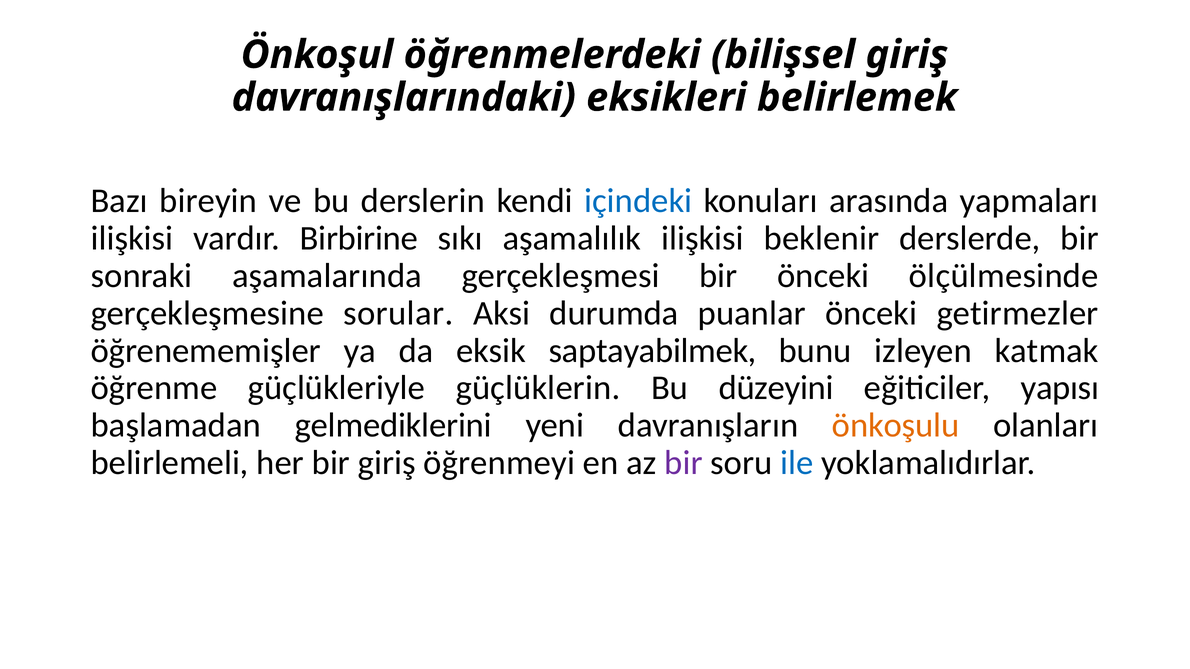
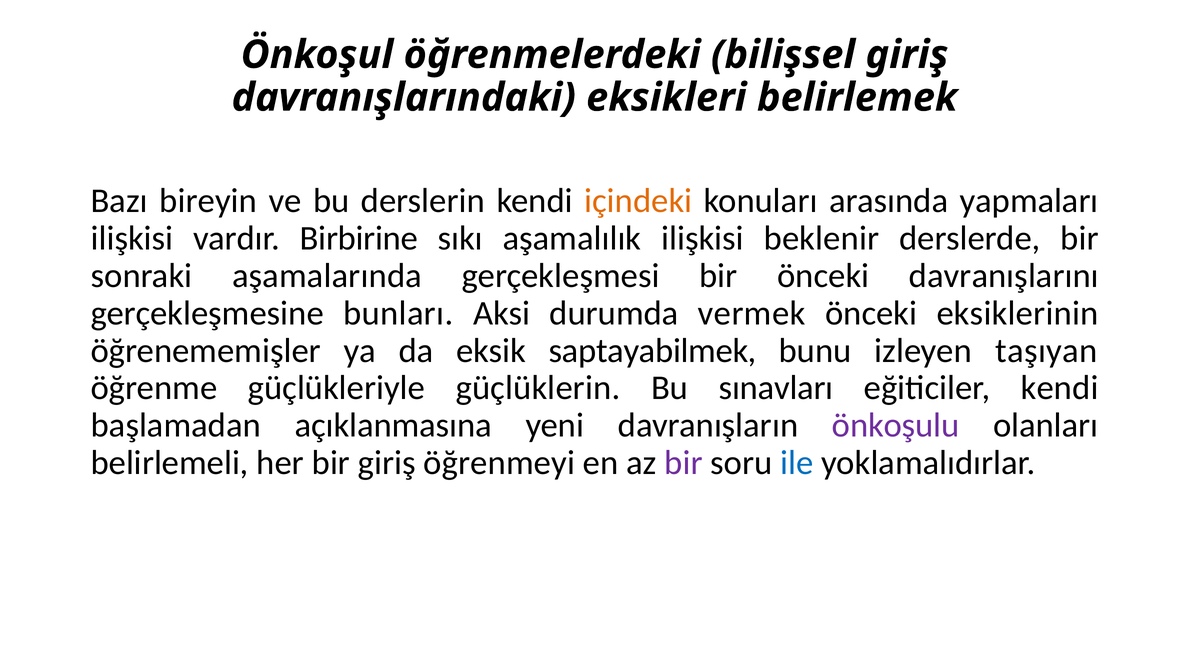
içindeki colour: blue -> orange (638, 201)
ölçülmesinde: ölçülmesinde -> davranışlarını (1004, 276)
sorular: sorular -> bunları (398, 313)
puanlar: puanlar -> vermek (752, 313)
getirmezler: getirmezler -> eksiklerinin (1017, 313)
katmak: katmak -> taşıyan (1046, 351)
düzeyini: düzeyini -> sınavları (776, 388)
eğiticiler yapısı: yapısı -> kendi (1060, 388)
gelmediklerini: gelmediklerini -> açıklanmasına (393, 426)
önkoşulu colour: orange -> purple (896, 426)
